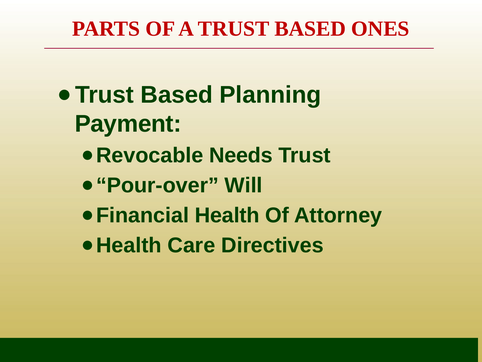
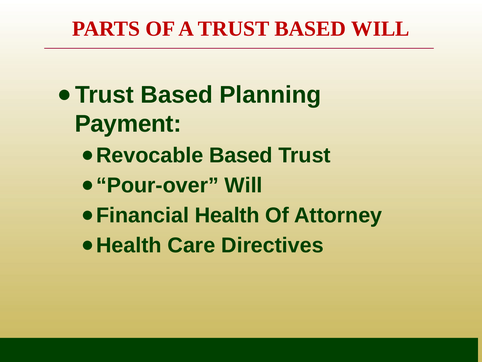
BASED ONES: ONES -> WILL (380, 29)
Needs: Needs -> Based (241, 155)
